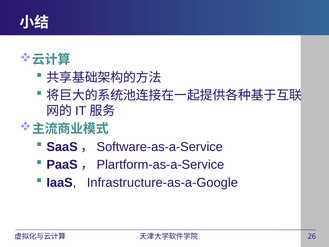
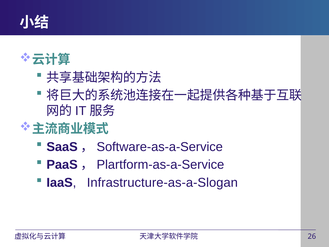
Infrastructure-as-a-Google: Infrastructure-as-a-Google -> Infrastructure-as-a-Slogan (162, 182)
